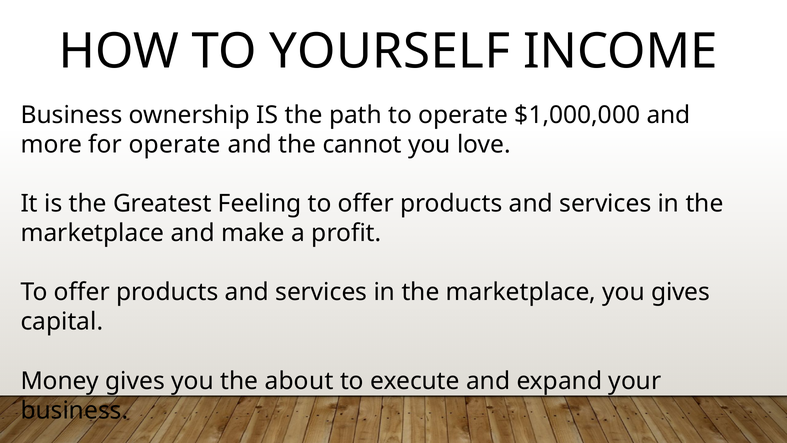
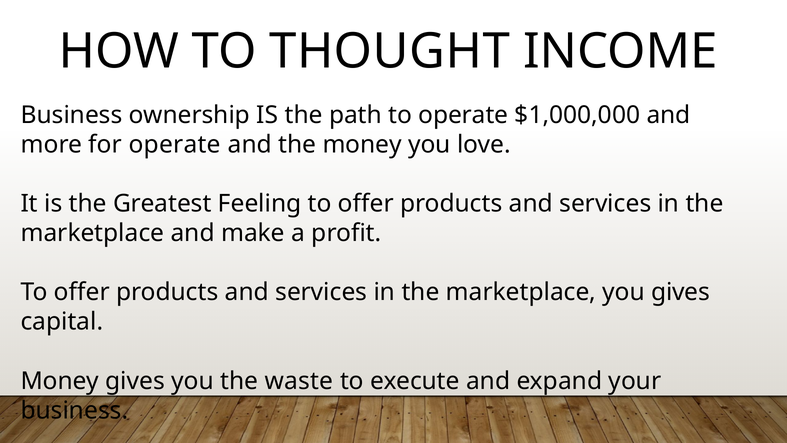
YOURSELF: YOURSELF -> THOUGHT (390, 51)
the cannot: cannot -> money (362, 145)
about: about -> waste (299, 381)
